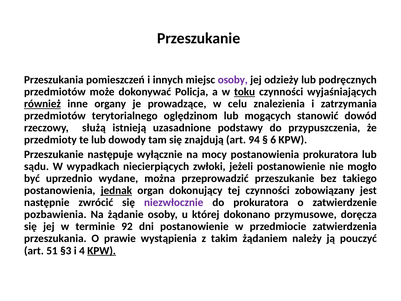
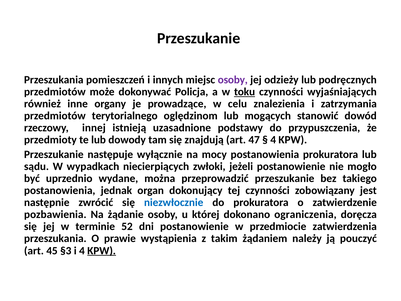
również underline: present -> none (42, 104)
służą: służą -> innej (94, 128)
94: 94 -> 47 (254, 140)
6: 6 -> 4 (273, 140)
jednak underline: present -> none (116, 190)
niezwłocznie colour: purple -> blue (174, 202)
przymusowe: przymusowe -> ograniczenia (305, 214)
92: 92 -> 52 (127, 226)
51: 51 -> 45 (52, 250)
